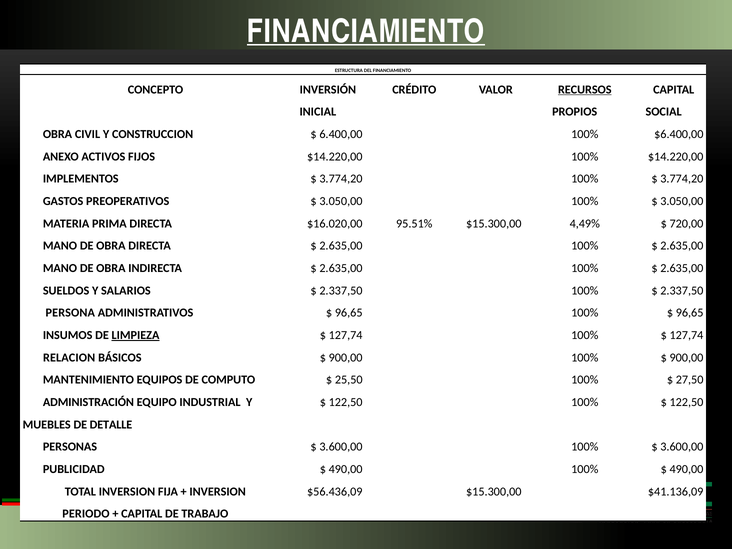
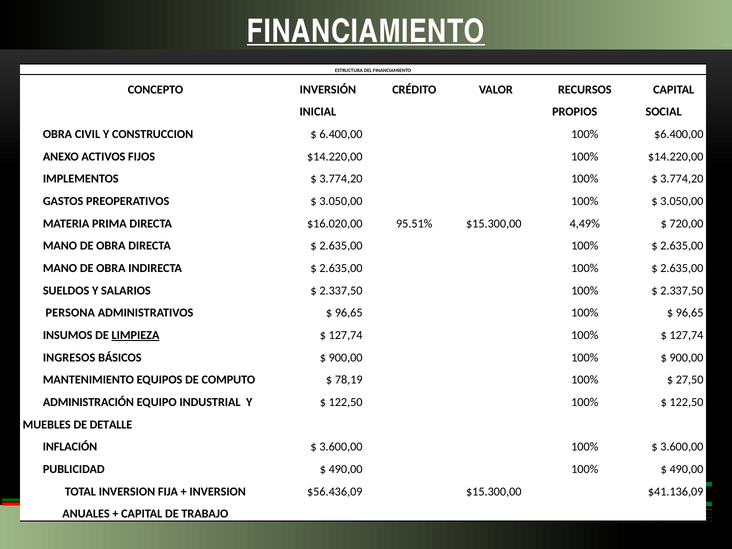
RECURSOS underline: present -> none (585, 90)
RELACION: RELACION -> INGRESOS (69, 358)
25,50: 25,50 -> 78,19 (349, 380)
PERSONAS: PERSONAS -> INFLACIÓN (70, 447)
PERIODO: PERIODO -> ANUALES (86, 514)
